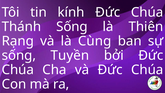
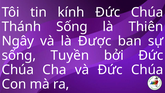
Rạng: Rạng -> Ngây (18, 41)
Cùng: Cùng -> Được (95, 41)
